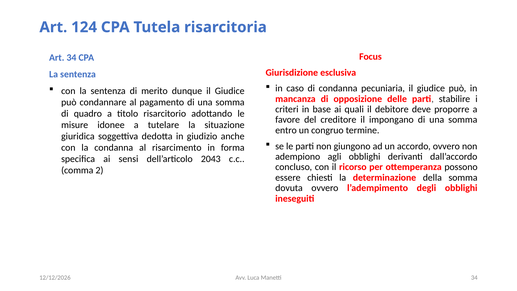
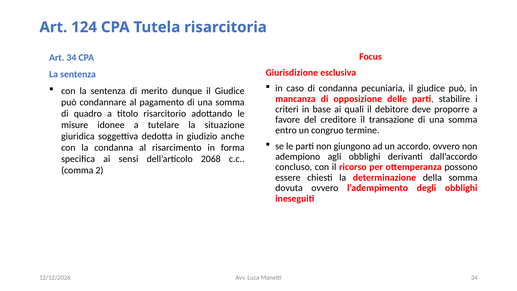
impongano: impongano -> transazione (391, 120)
2043: 2043 -> 2068 (211, 159)
